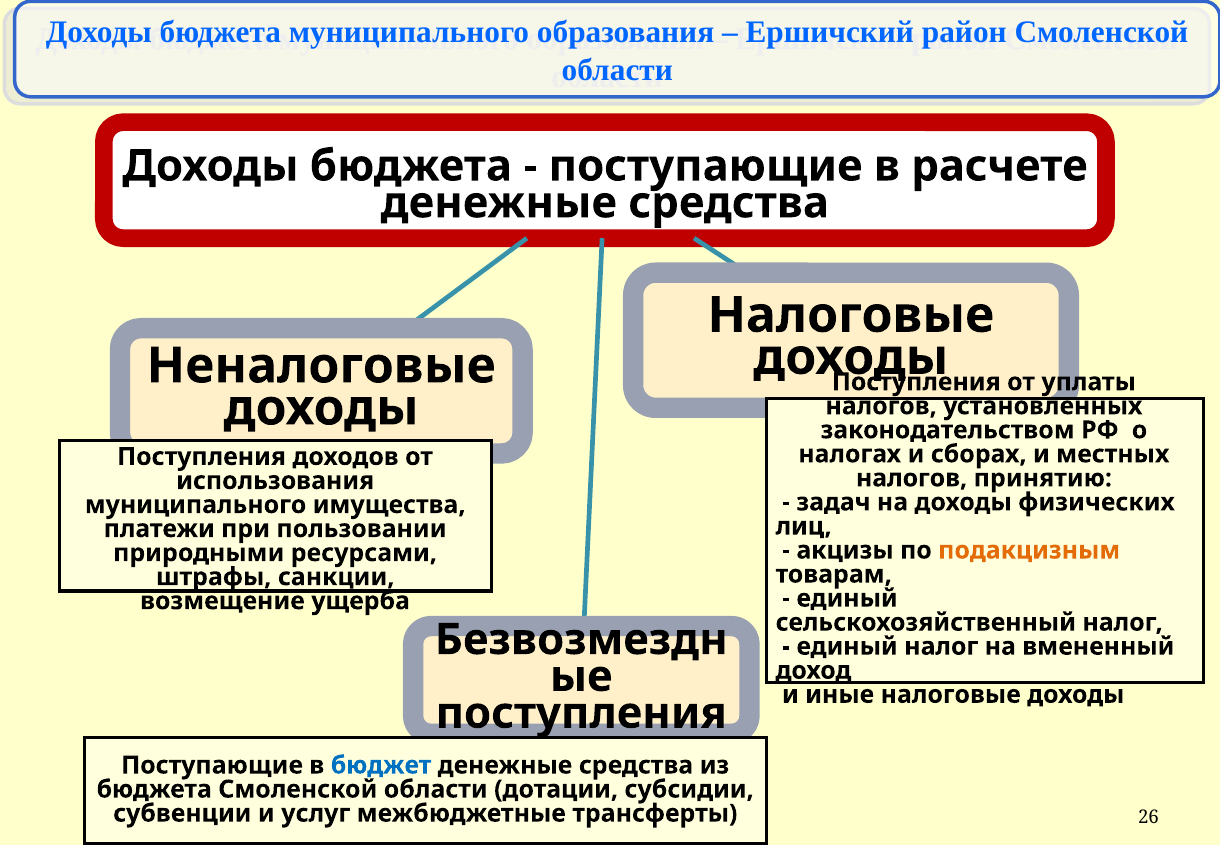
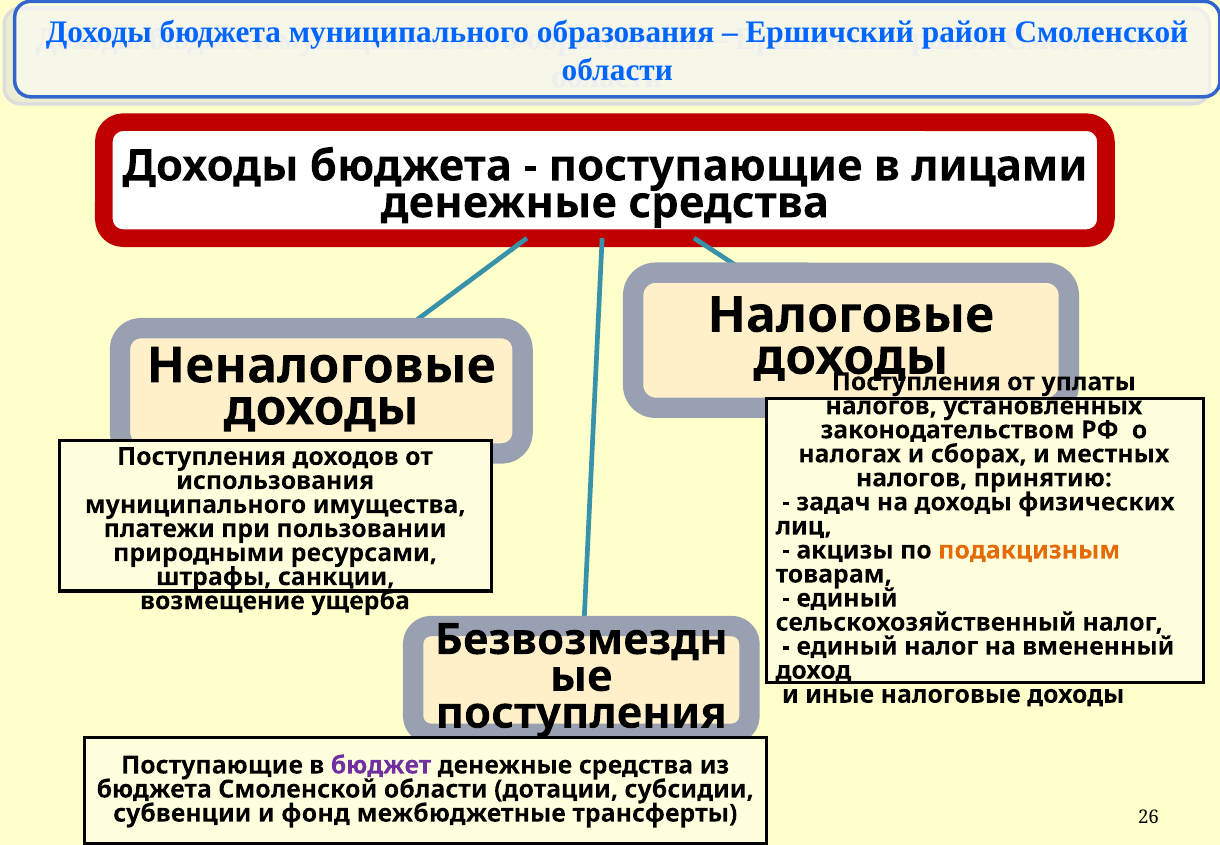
расчете: расчете -> лицами (999, 166)
бюджет colour: blue -> purple (381, 765)
услуг: услуг -> фонд (316, 813)
